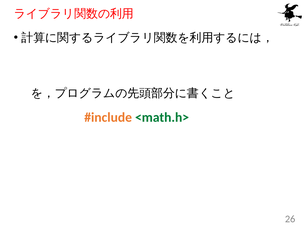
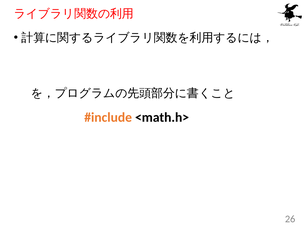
<math.h> colour: green -> black (162, 117)
